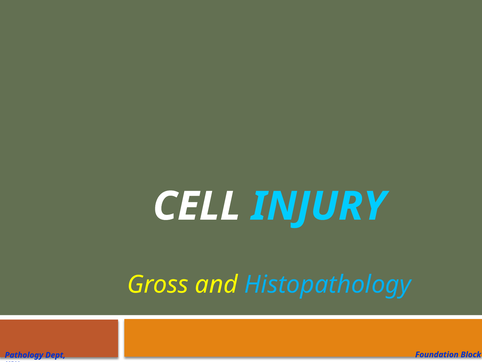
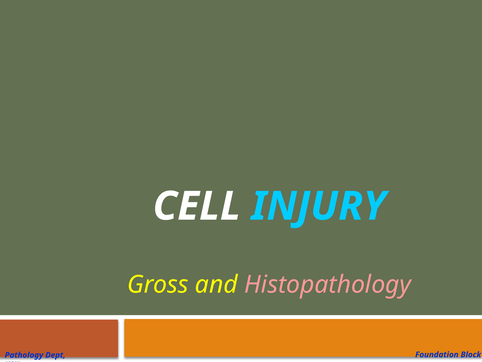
Histopathology colour: light blue -> pink (328, 284)
